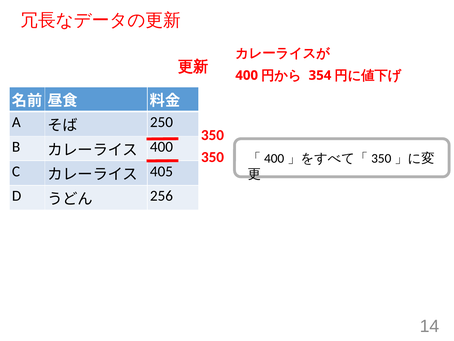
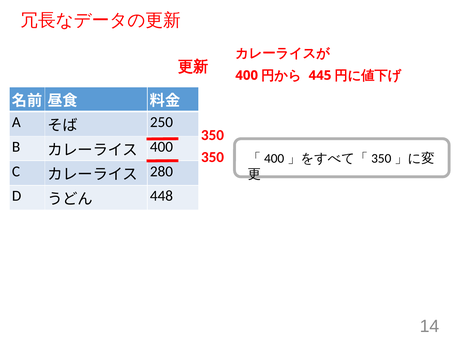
354: 354 -> 445 (320, 75)
405: 405 -> 280 (161, 171)
256: 256 -> 448 (161, 196)
